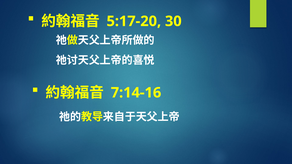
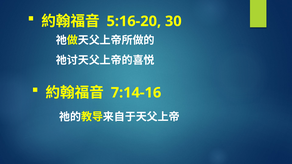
5:17-20: 5:17-20 -> 5:16-20 (134, 21)
